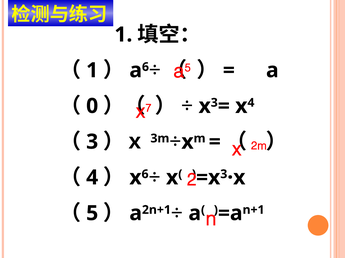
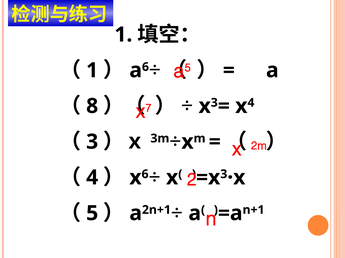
0: 0 -> 8 (92, 106)
